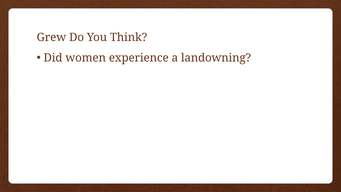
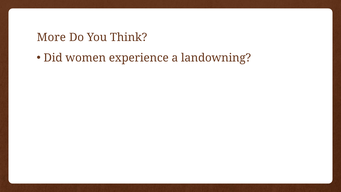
Grew: Grew -> More (51, 37)
